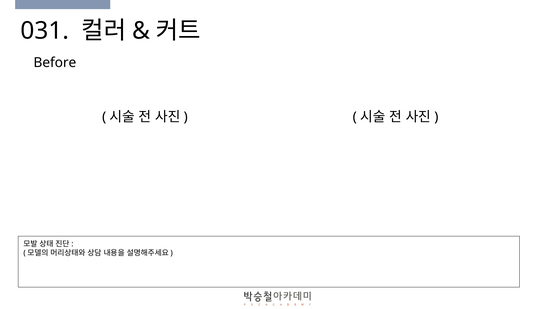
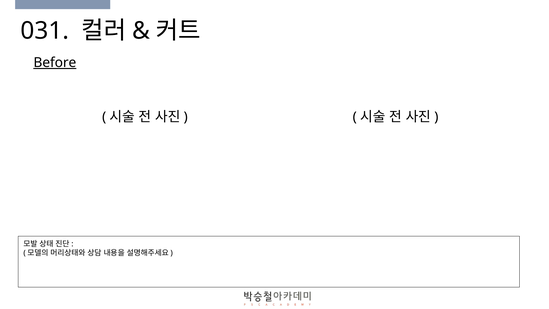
Before underline: none -> present (55, 63)
